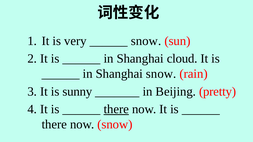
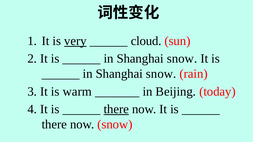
very underline: none -> present (75, 41)
snow: snow -> cloud (146, 41)
cloud: cloud -> snow (182, 59)
sunny: sunny -> warm (77, 92)
pretty: pretty -> today (217, 92)
